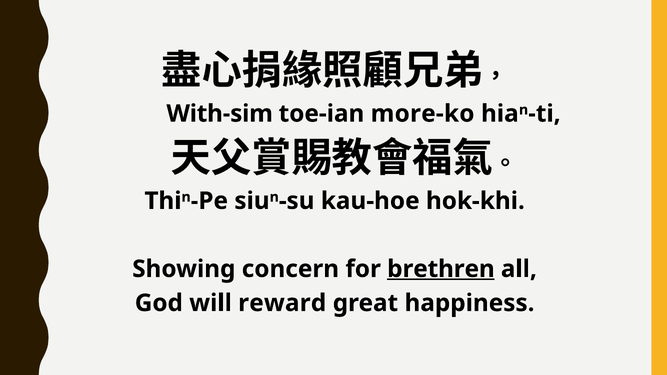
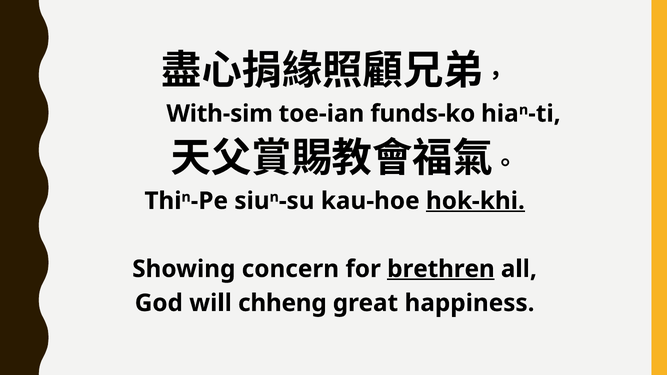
more-ko: more-ko -> funds-ko (423, 114)
hok-khi underline: none -> present (475, 201)
reward: reward -> chheng (282, 303)
